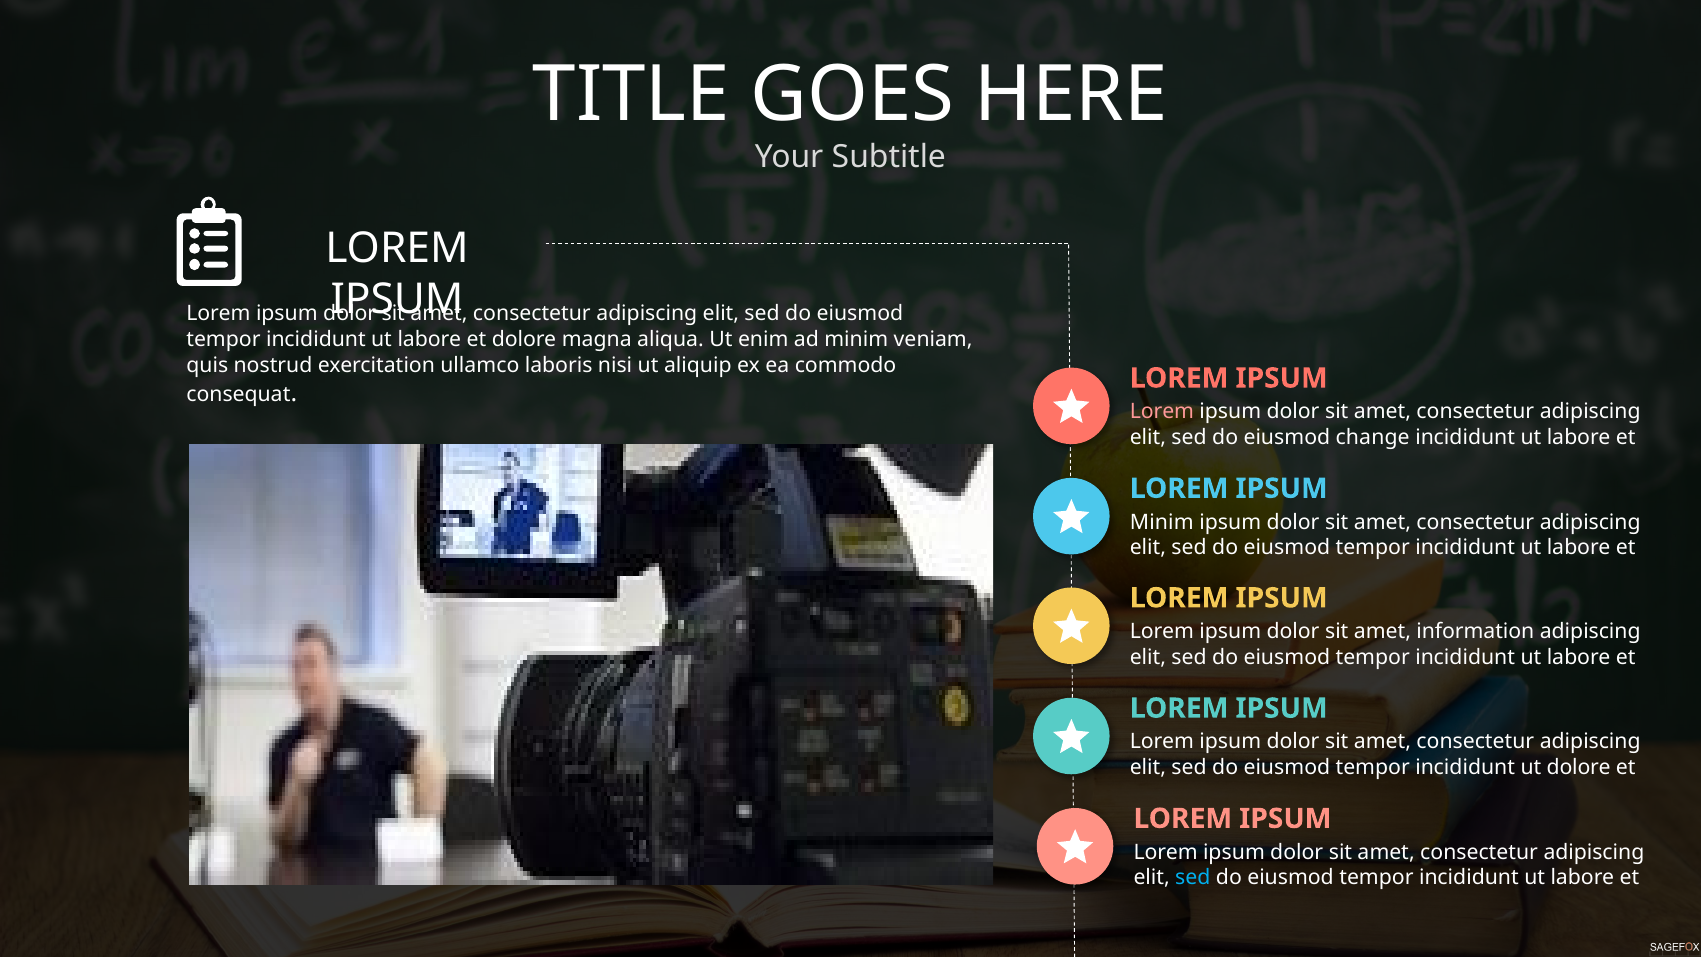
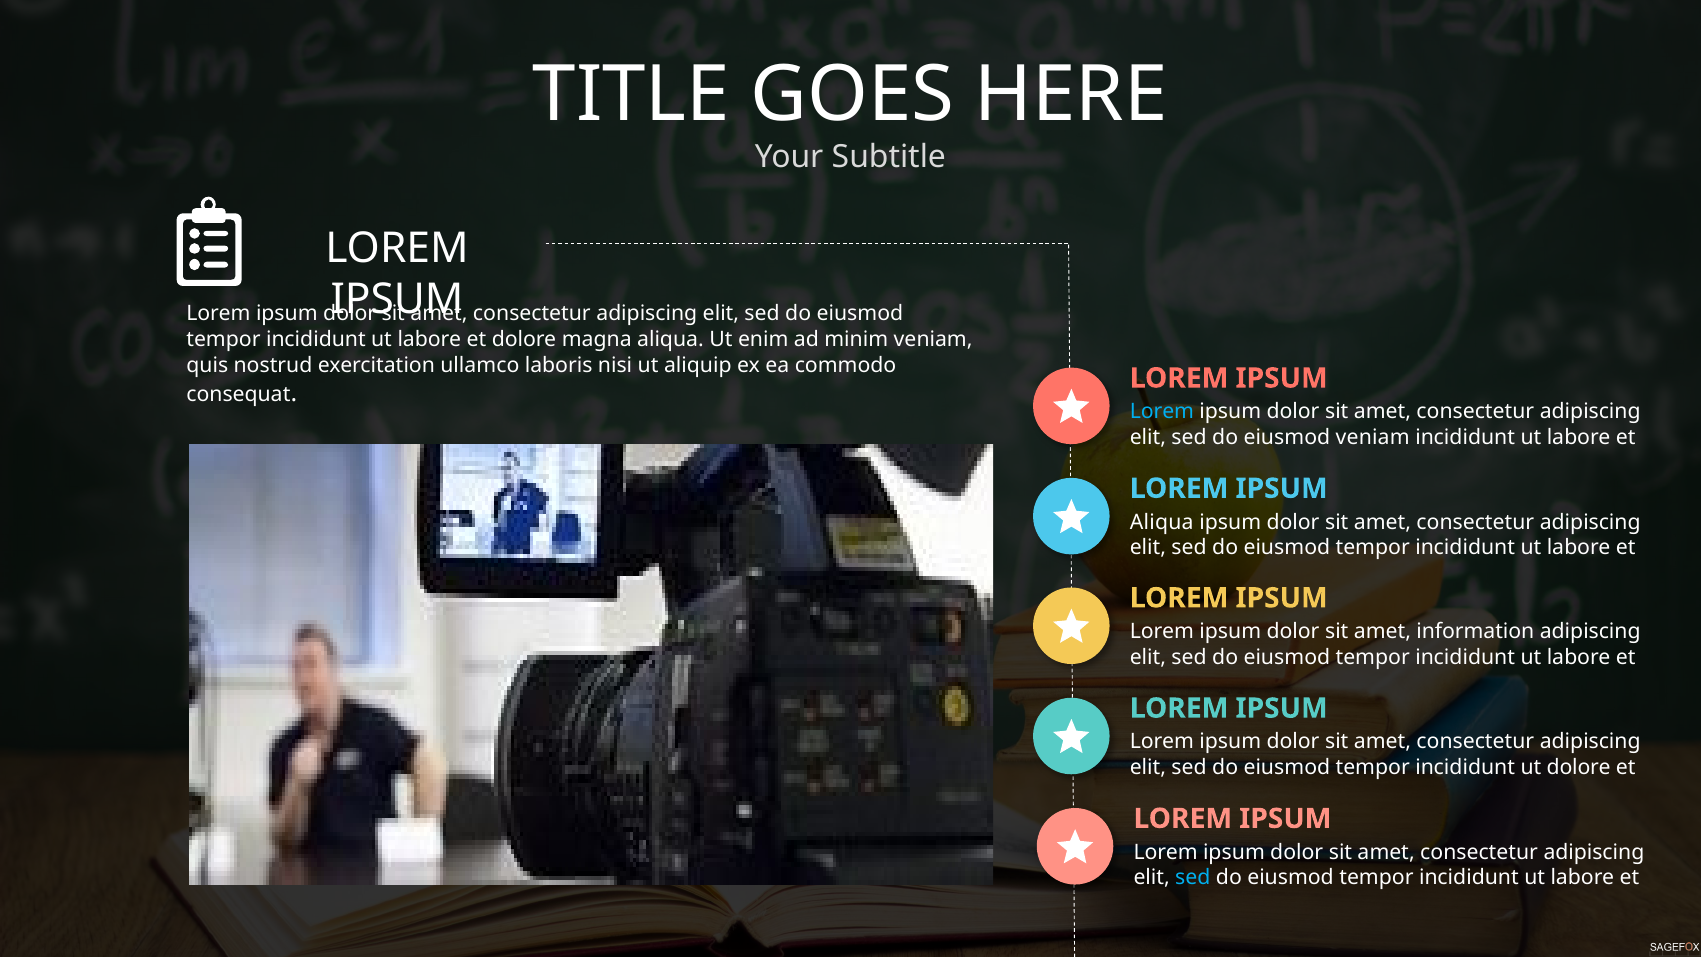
Lorem colour: pink -> light blue (1162, 412)
eiusmod change: change -> veniam (1373, 437)
Minim: Minim -> Aliqua (1162, 522)
